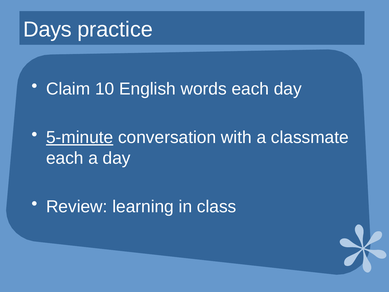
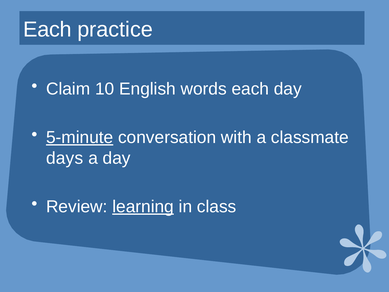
Days: Days -> Each (47, 29)
each: each -> days (65, 158)
learning underline: none -> present (143, 206)
